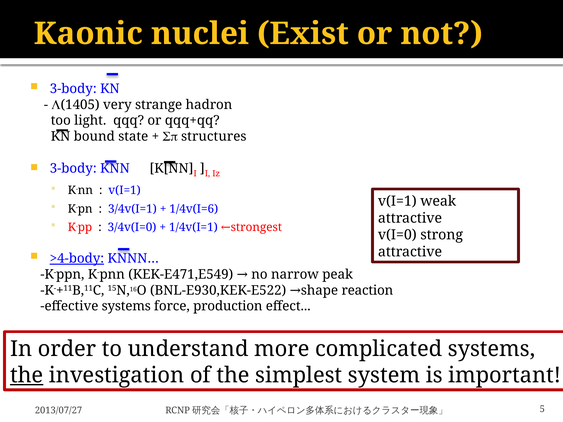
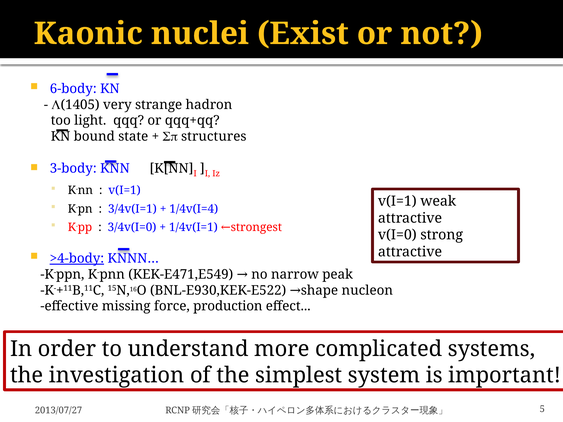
3-body: 3-body -> 6-body (73, 89)
1/4v(I=6: 1/4v(I=6 -> 1/4v(I=4 (194, 209)
reaction: reaction -> nucleon (367, 290)
effective systems: systems -> missing (126, 306)
the underline: present -> none (27, 376)
